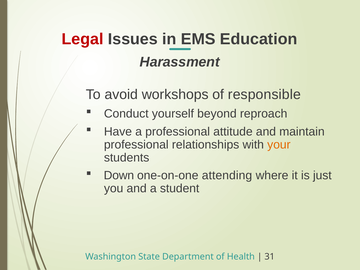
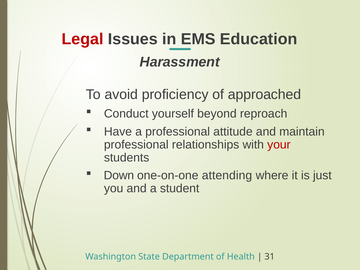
workshops: workshops -> proficiency (175, 95)
responsible: responsible -> approached (265, 95)
your colour: orange -> red (279, 145)
